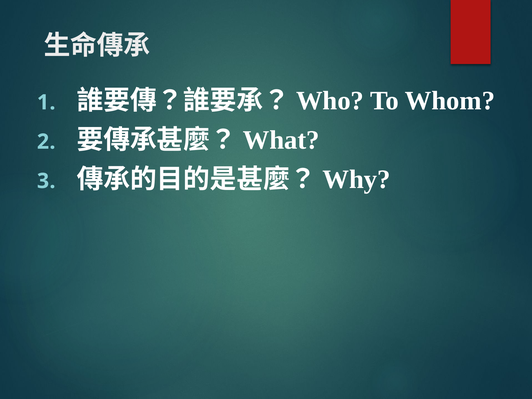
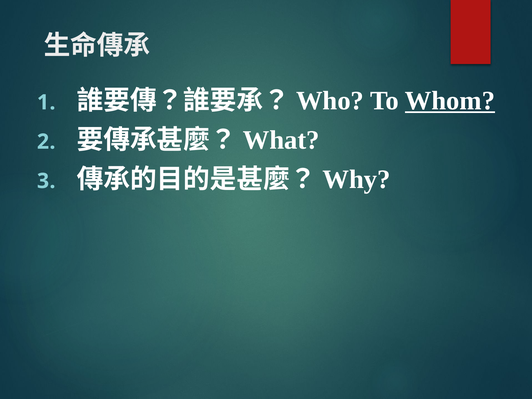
Whom underline: none -> present (450, 101)
